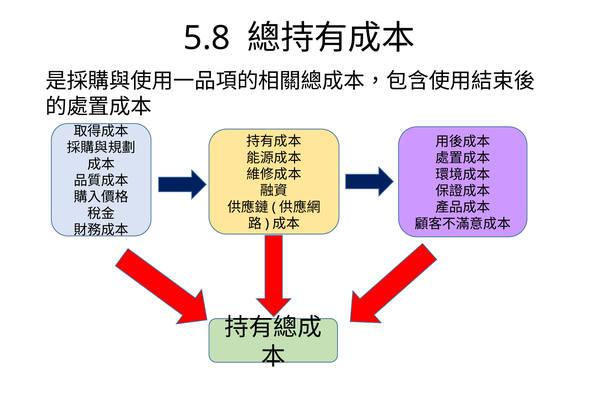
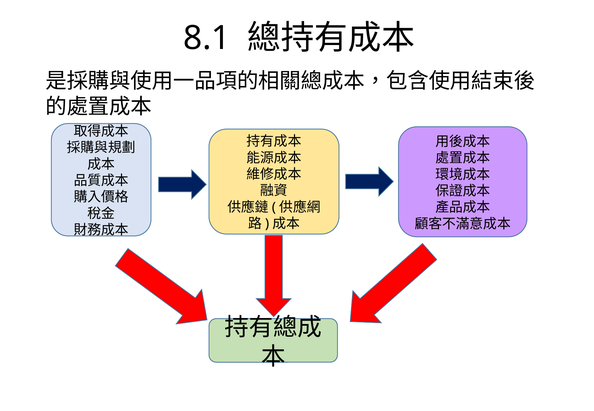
5.8: 5.8 -> 8.1 (207, 38)
